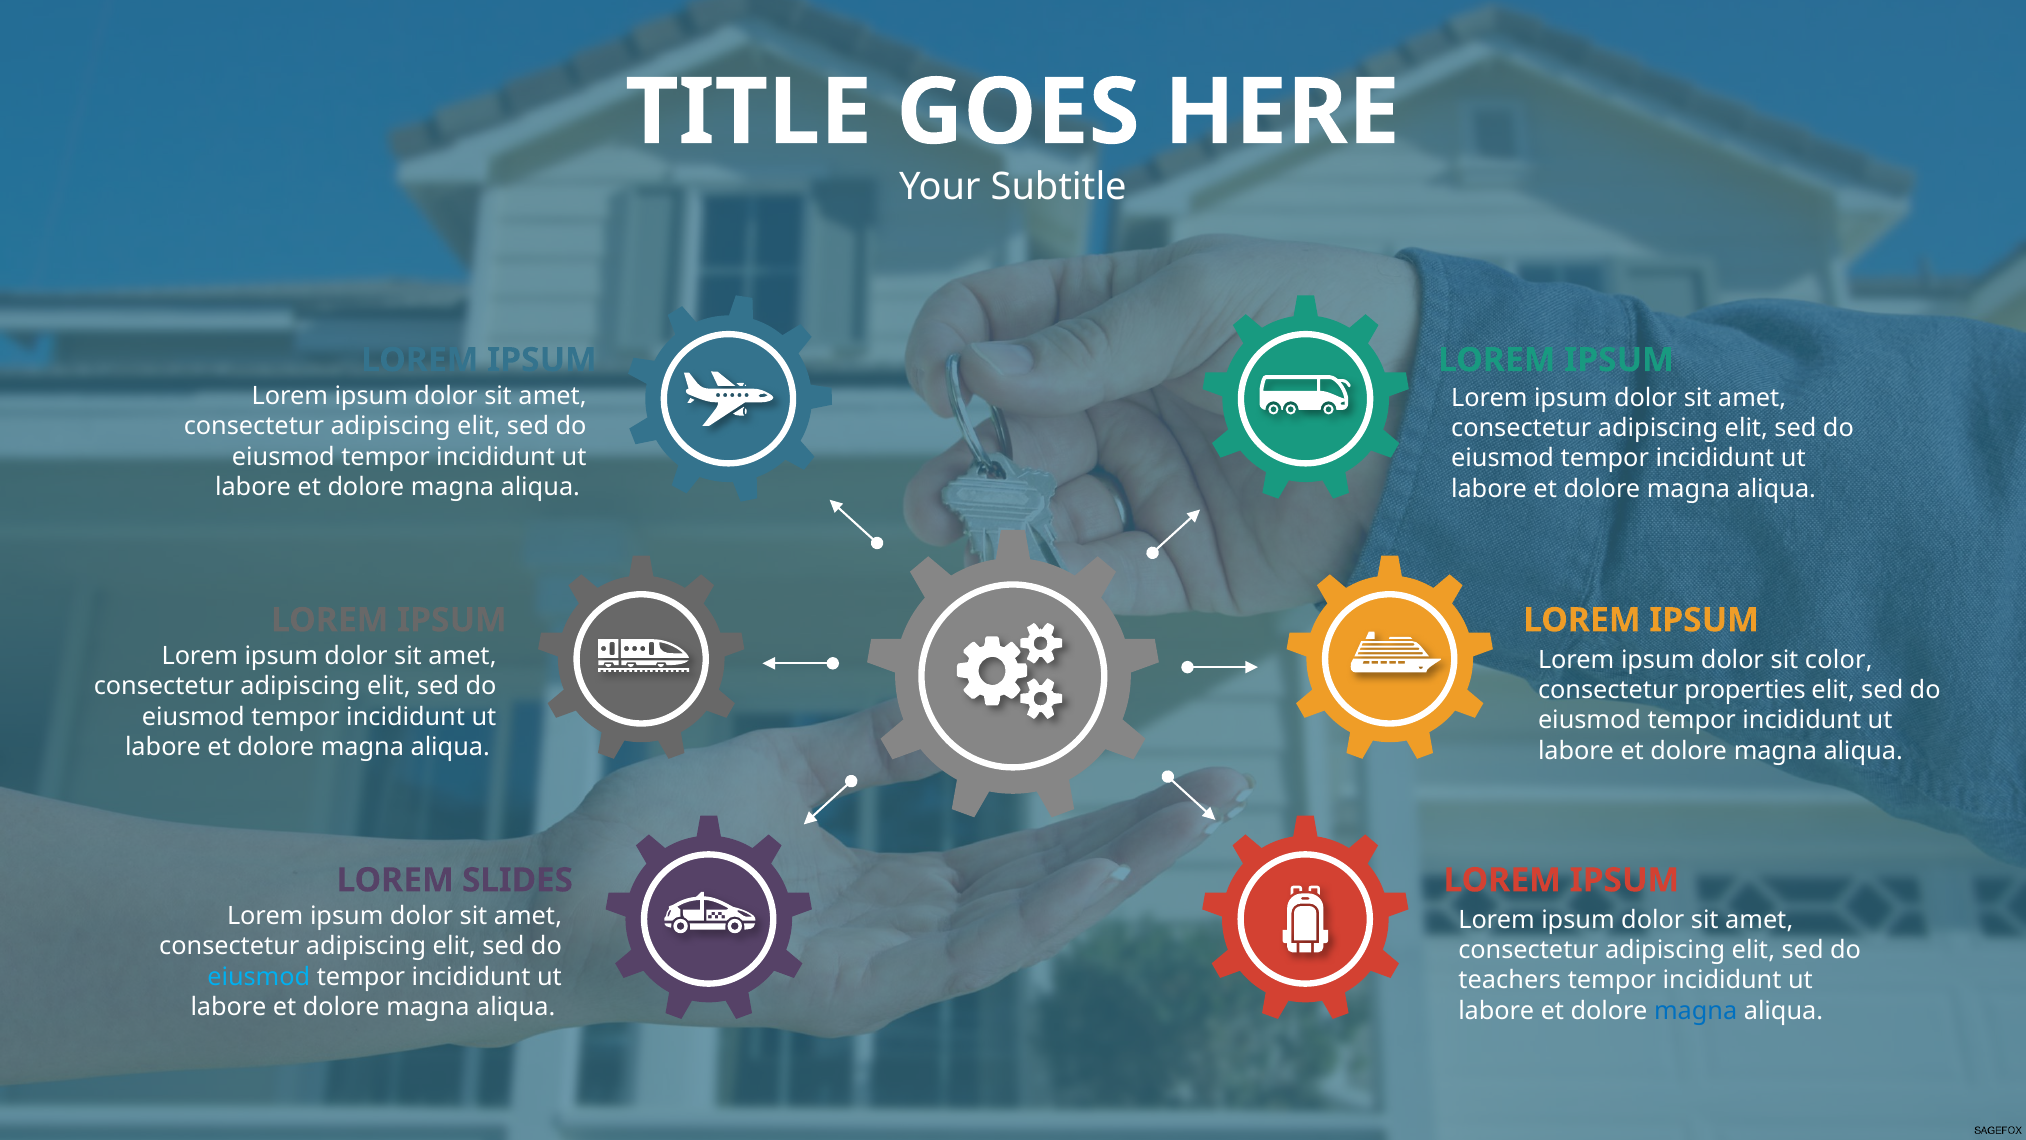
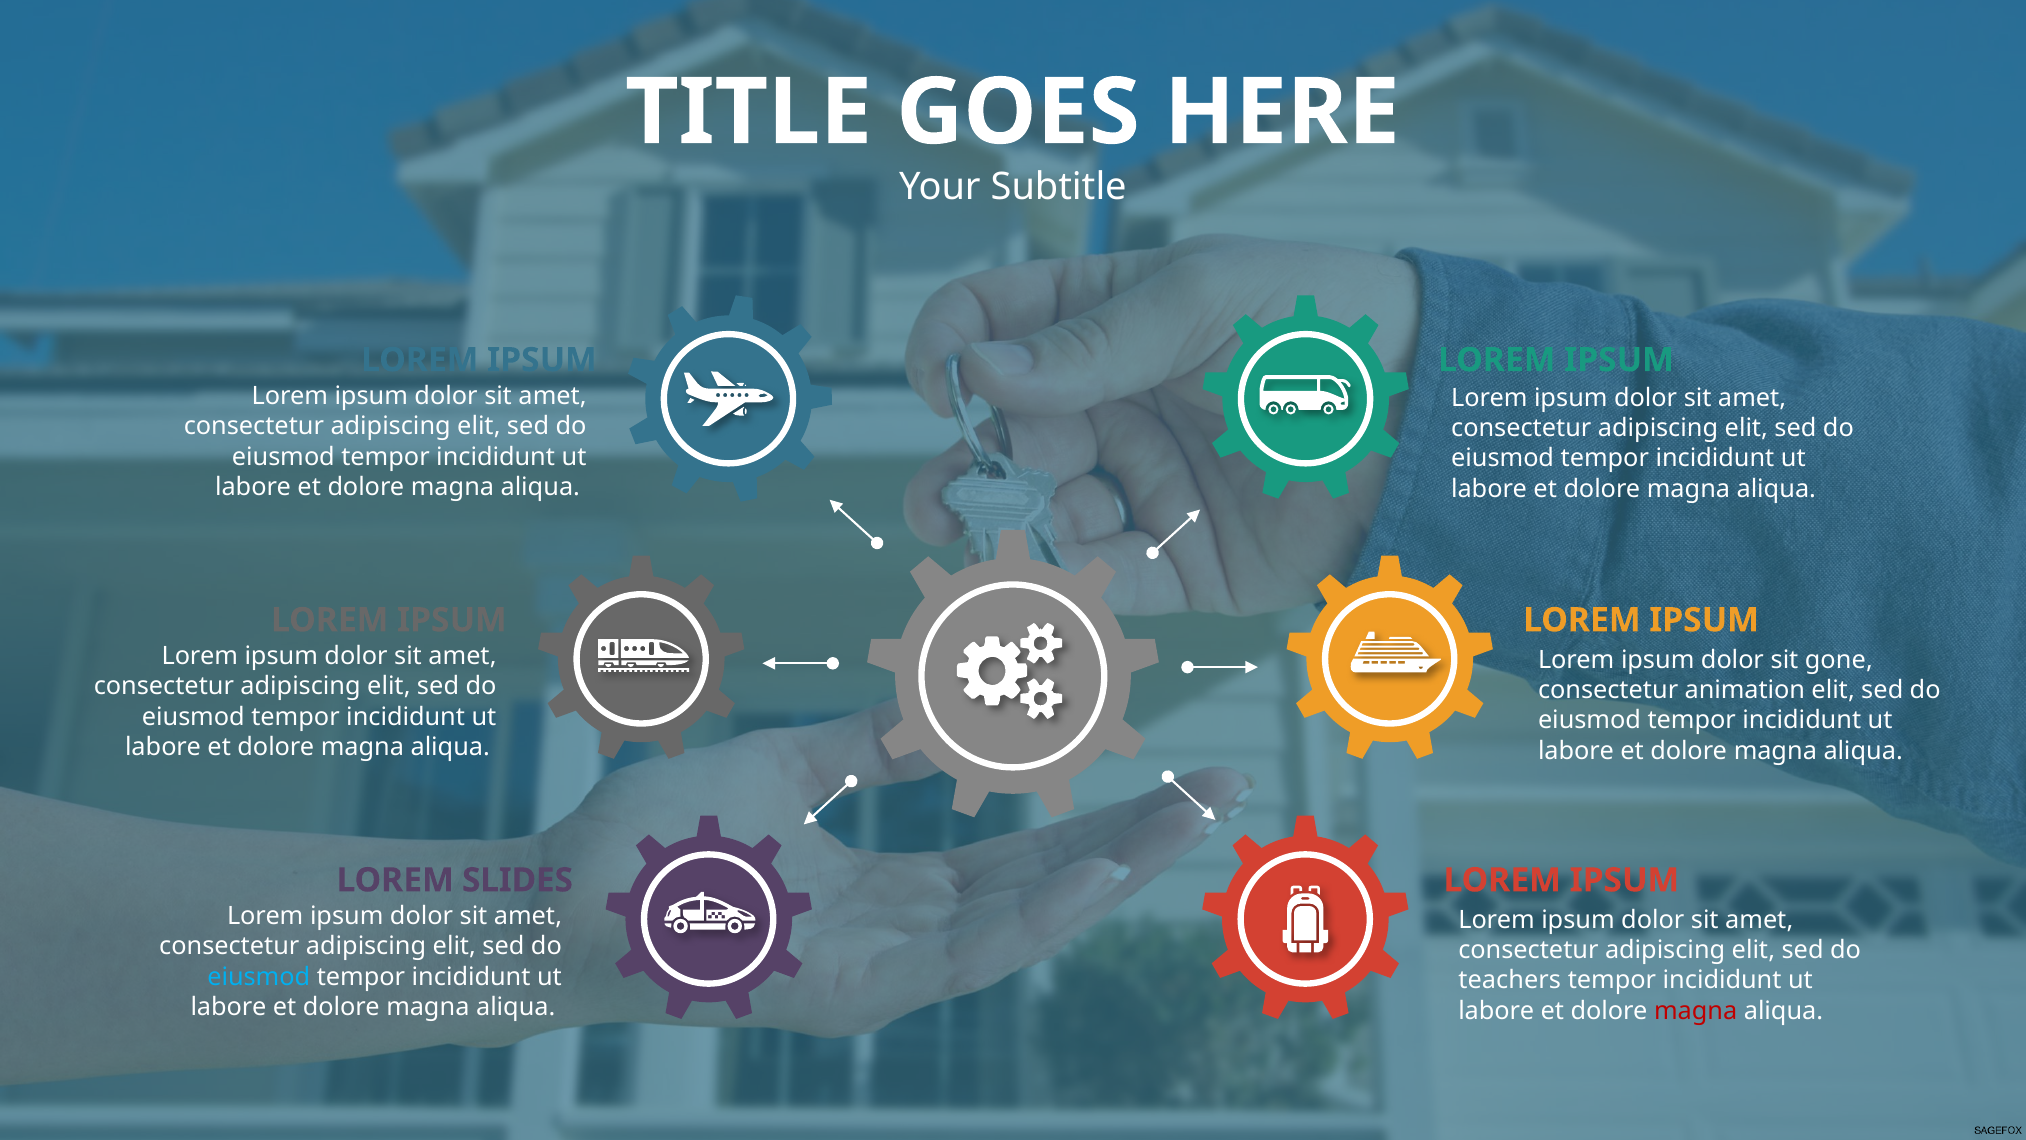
color: color -> gone (1839, 659)
properties: properties -> animation (1745, 690)
magna colour: blue -> red (1696, 1011)
